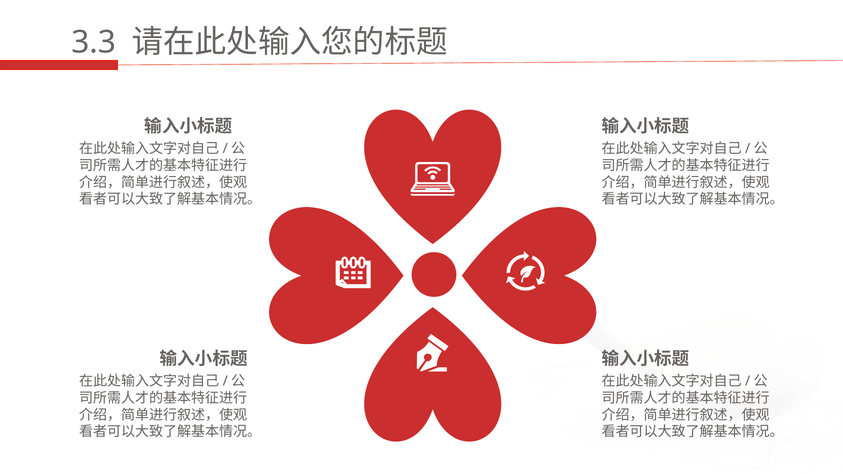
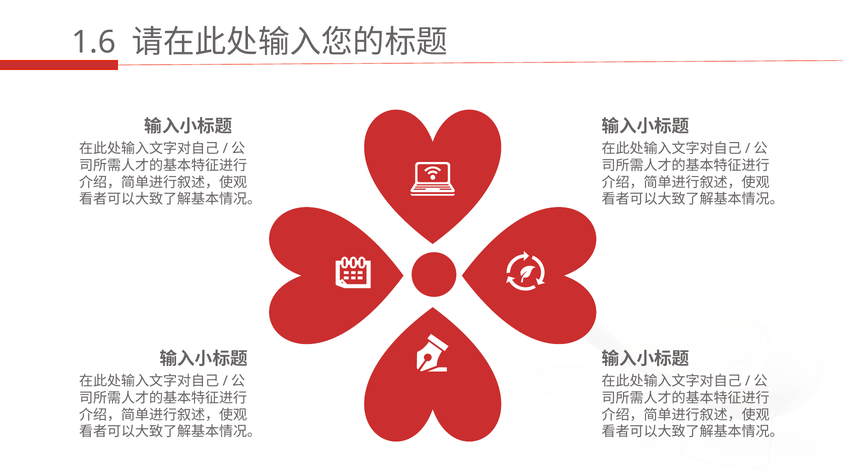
3.3: 3.3 -> 1.6 (94, 42)
